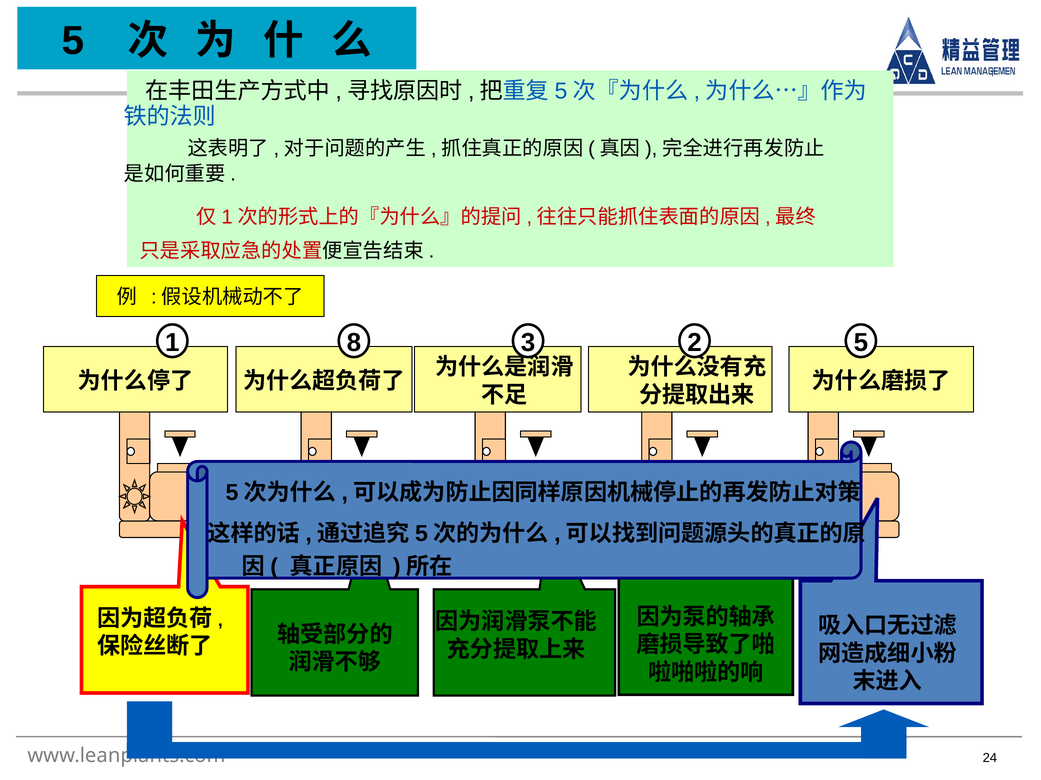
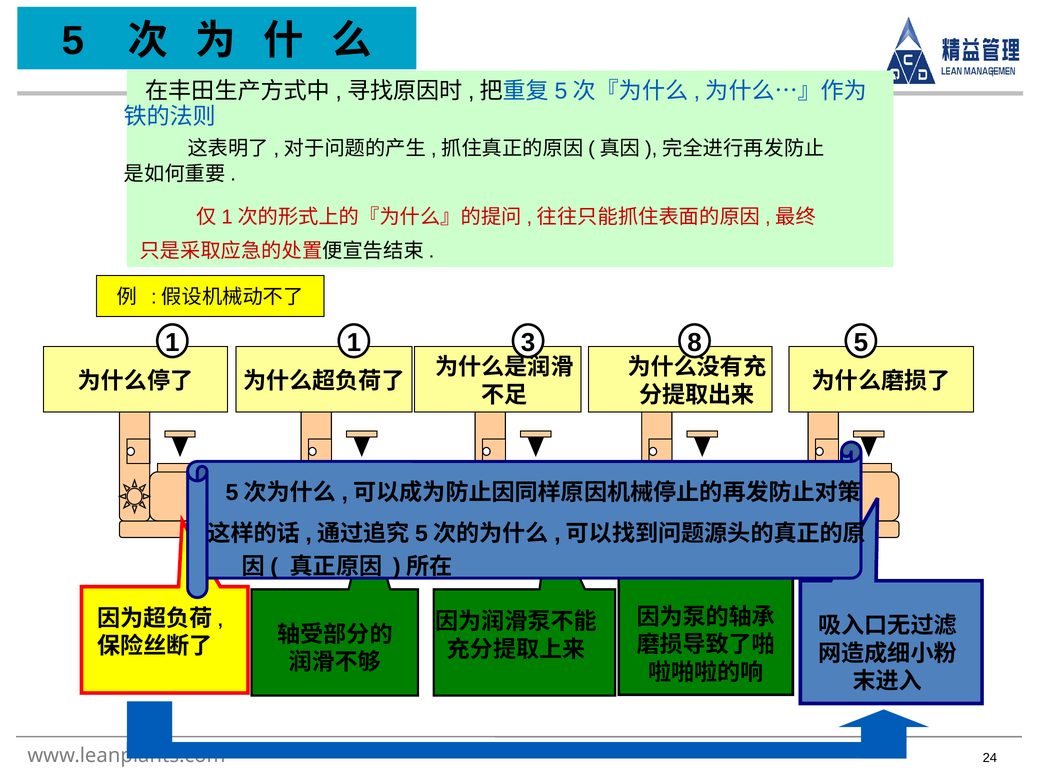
1 8: 8 -> 1 (354, 343)
2: 2 -> 8 (695, 343)
